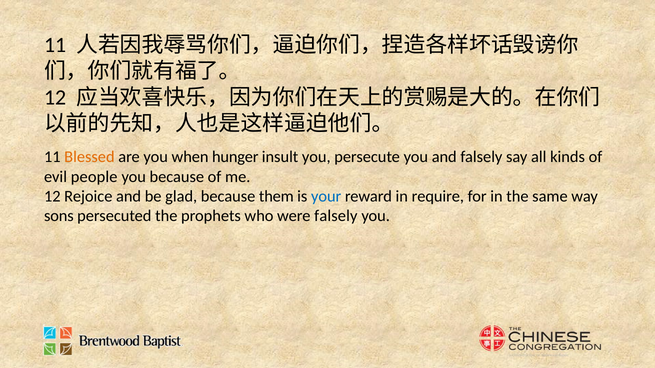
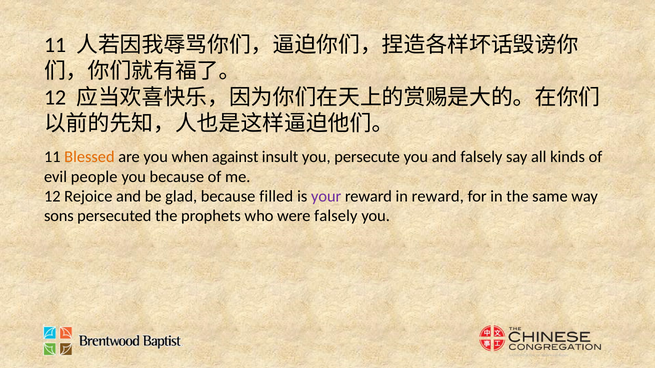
hunger: hunger -> against (235, 157)
them: them -> filled (276, 197)
your colour: blue -> purple (326, 197)
in require: require -> reward (438, 197)
